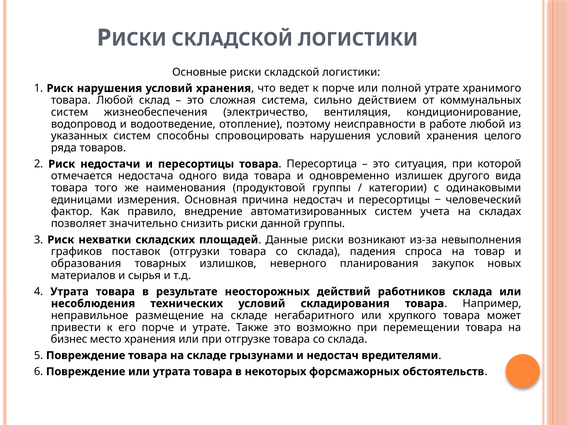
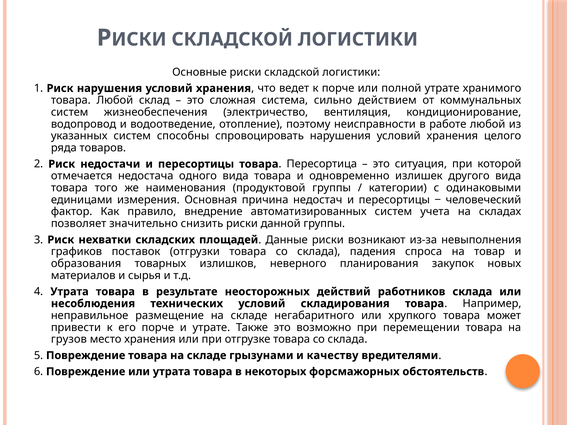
бизнес: бизнес -> грузов (69, 339)
и недостач: недостач -> качеству (333, 356)
